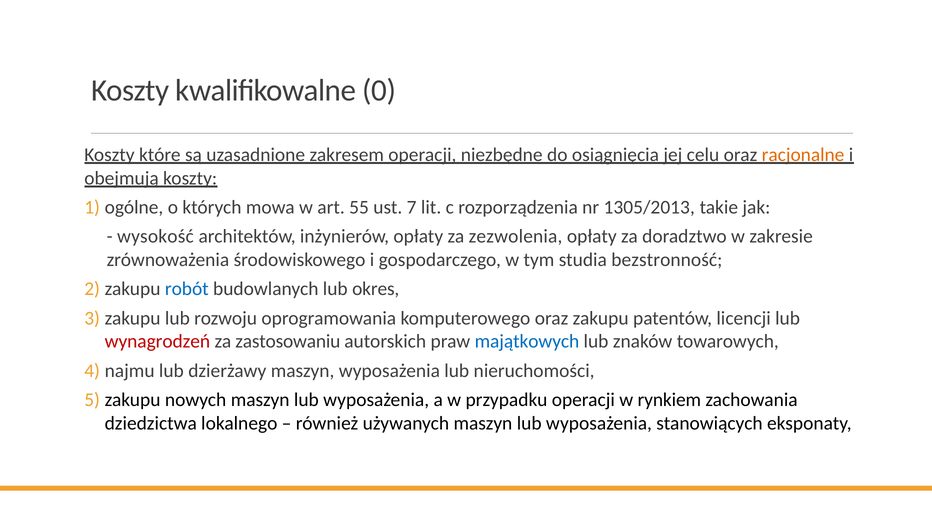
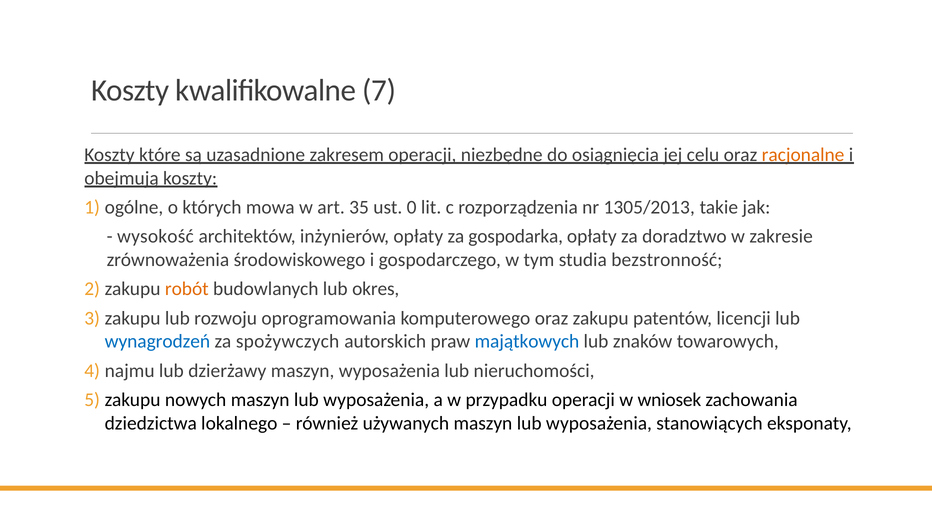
0: 0 -> 7 (379, 91)
55: 55 -> 35 (359, 207)
7: 7 -> 0 (412, 207)
zezwolenia: zezwolenia -> gospodarka (516, 236)
robót colour: blue -> orange (187, 289)
wynagrodzeń colour: red -> blue (157, 341)
zastosowaniu: zastosowaniu -> spożywczych (288, 341)
rynkiem: rynkiem -> wniosek (669, 399)
